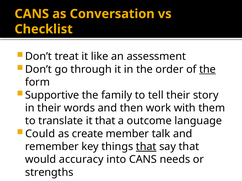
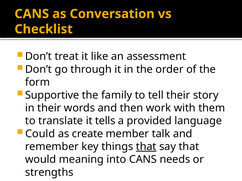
the underline: present -> none (208, 70)
it that: that -> tells (105, 121)
outcome: outcome -> provided (149, 121)
accuracy: accuracy -> meaning (81, 160)
